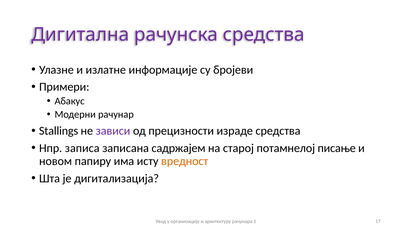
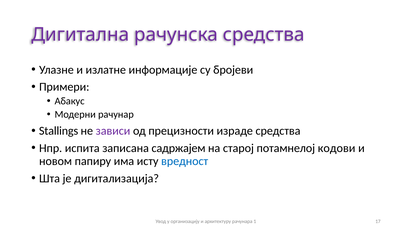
записа: записа -> испита (82, 148)
писање: писање -> кодови (337, 148)
вредност colour: orange -> blue (185, 161)
